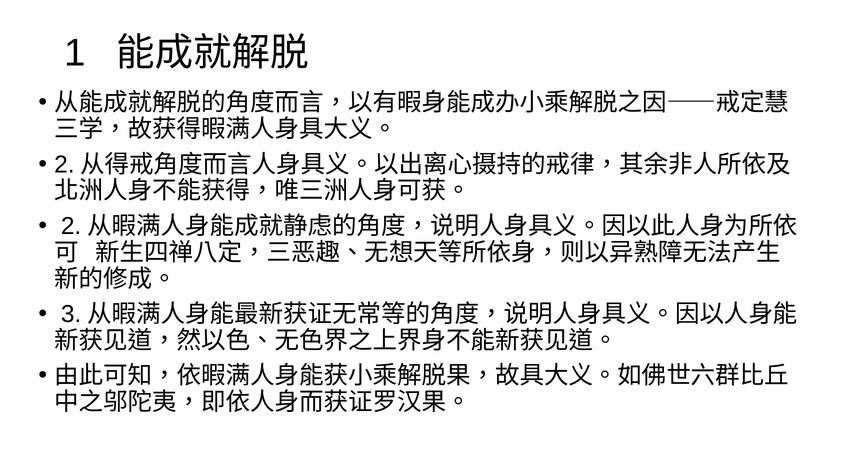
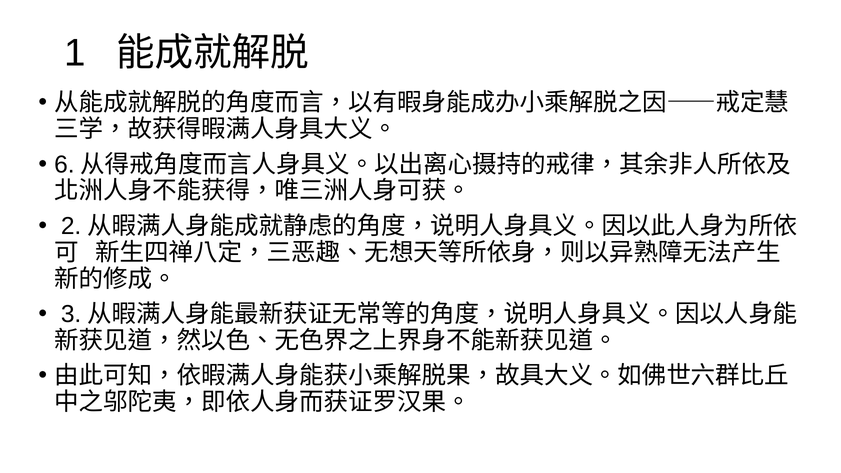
2: 2 -> 6 (64, 164)
